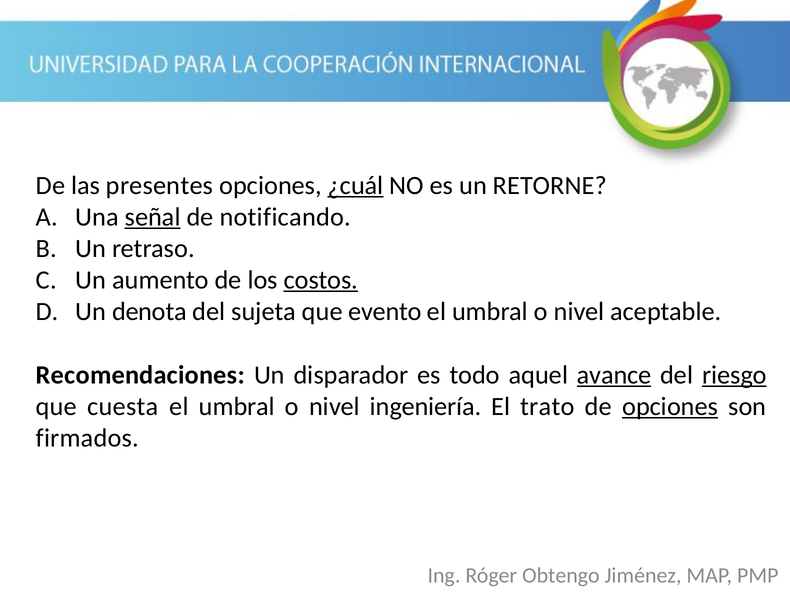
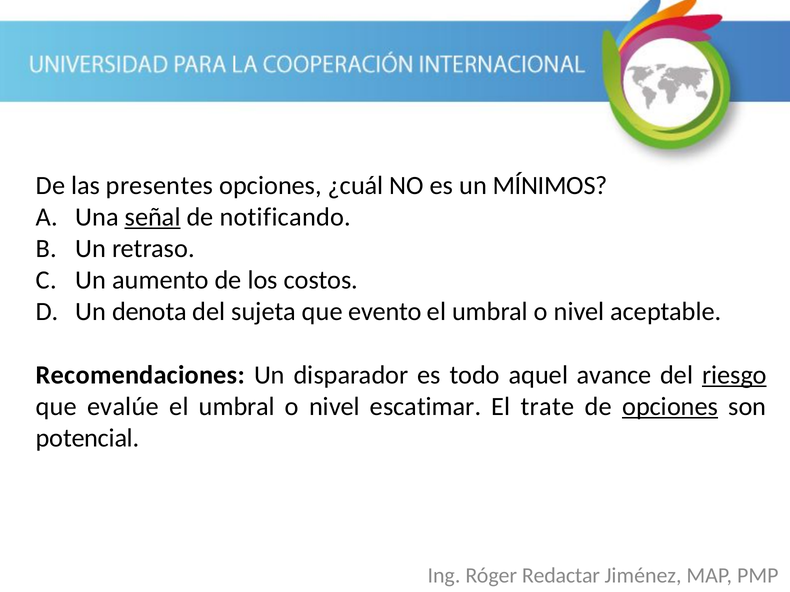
¿cuál underline: present -> none (356, 186)
RETORNE: RETORNE -> MÍNIMOS (550, 186)
costos underline: present -> none (321, 280)
avance underline: present -> none (614, 375)
cuesta: cuesta -> evalúe (123, 407)
ingeniería: ingeniería -> escatimar (426, 407)
trato: trato -> trate (547, 407)
firmados: firmados -> potencial (88, 438)
Obtengo: Obtengo -> Redactar (561, 576)
